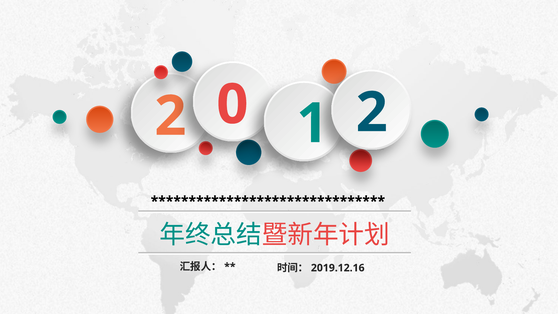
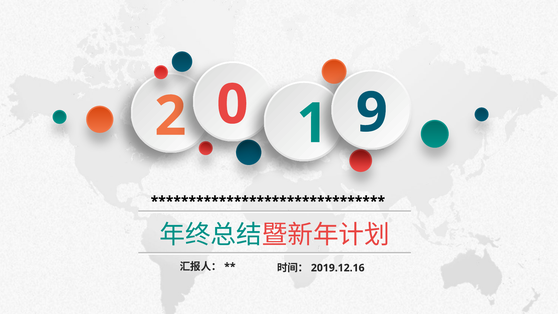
2: 2 -> 9 (372, 113)
